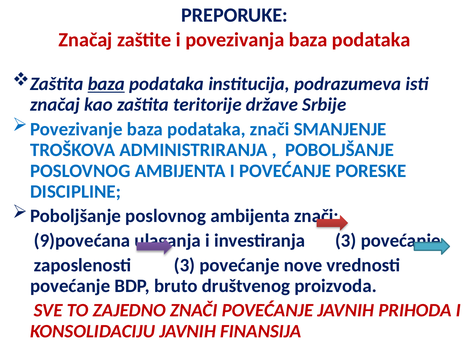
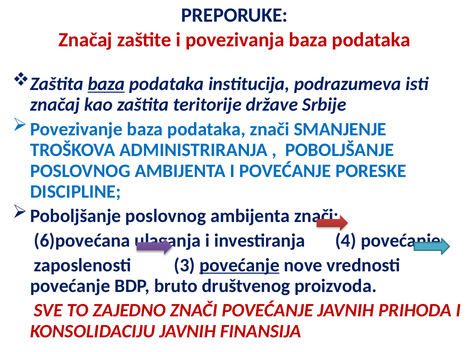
9)povećana: 9)povećana -> 6)povećana (82, 240)
investiranja 3: 3 -> 4 (346, 240)
povećanje underline: none -> present (239, 265)
